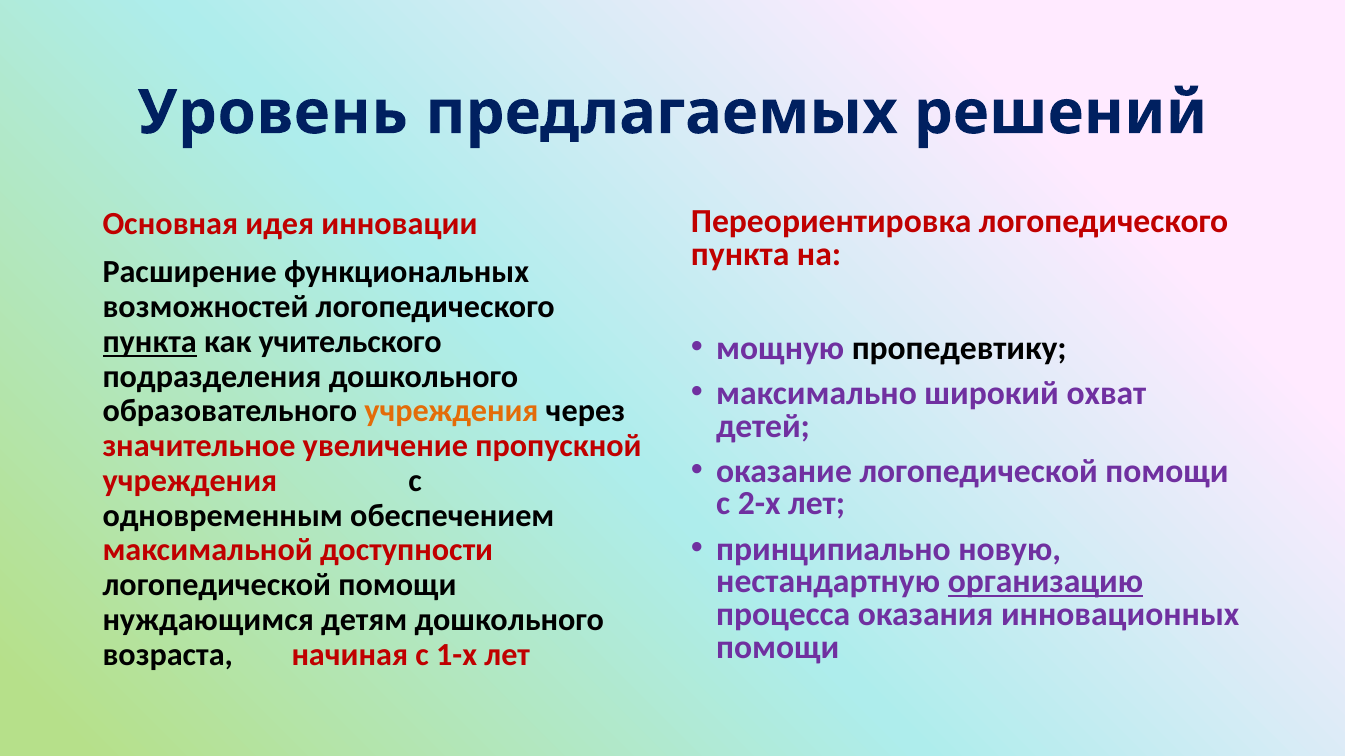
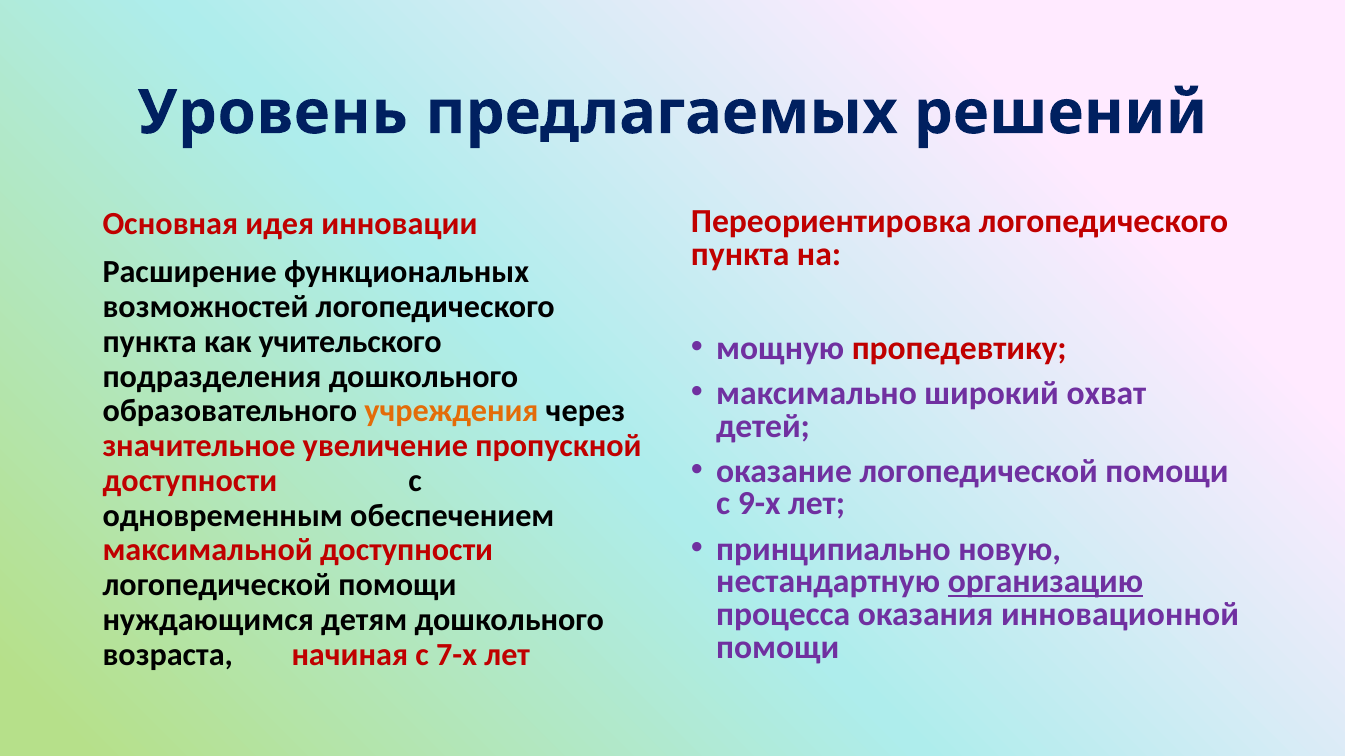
пункта underline: present -> none (150, 342)
пропедевтику colour: black -> red (959, 348)
учреждения: учреждения -> доступности (190, 481)
2-х: 2-х -> 9-х (759, 504)
инновационных: инновационных -> инновационной (1120, 615)
1-х: 1-х -> 7-х (457, 655)
